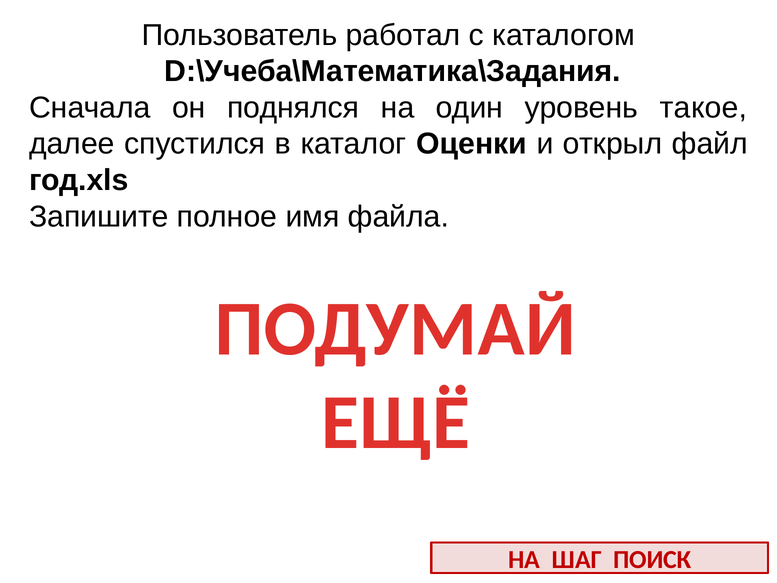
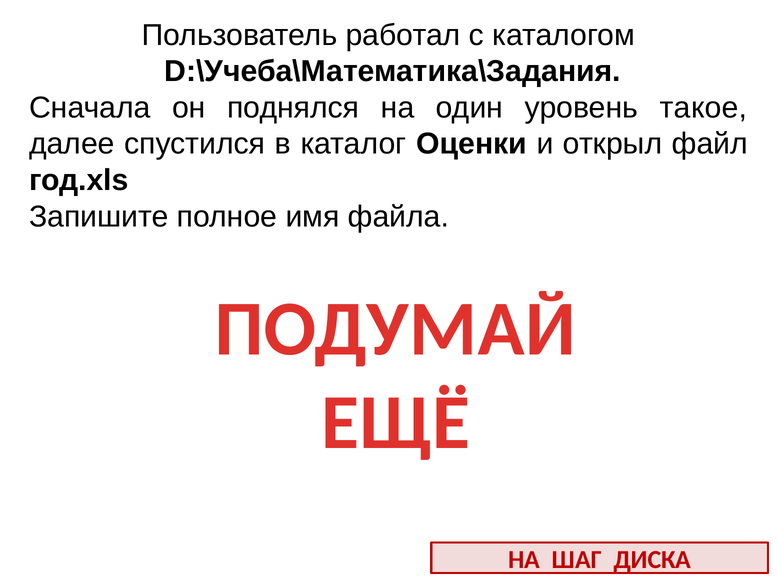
ПОИСК: ПОИСК -> ДИСКА (652, 559)
